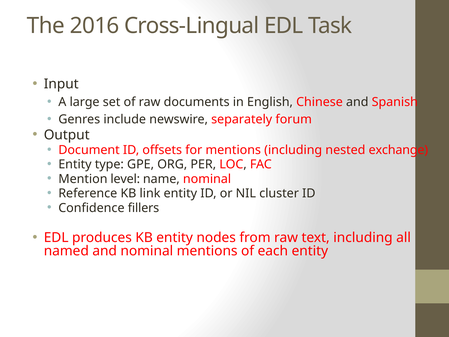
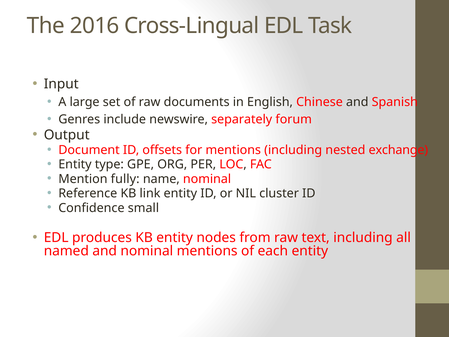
level: level -> fully (125, 179)
fillers: fillers -> small (143, 208)
